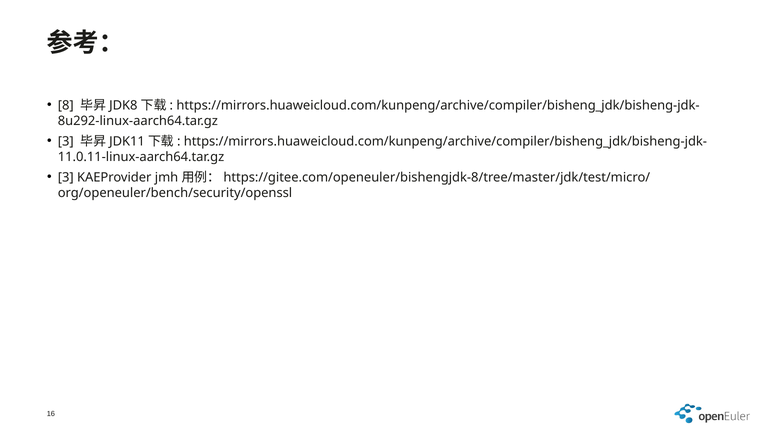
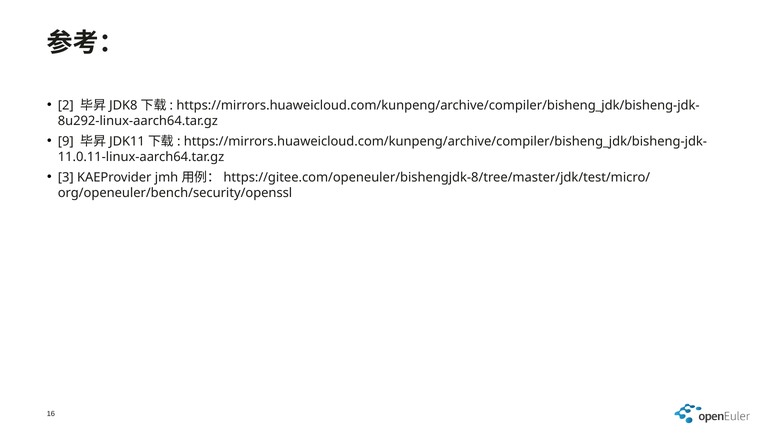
8: 8 -> 2 (66, 105)
3: 3 -> 9 (66, 141)
